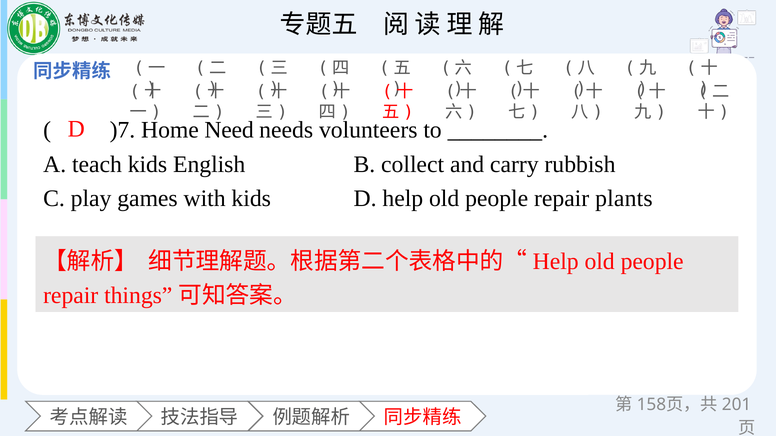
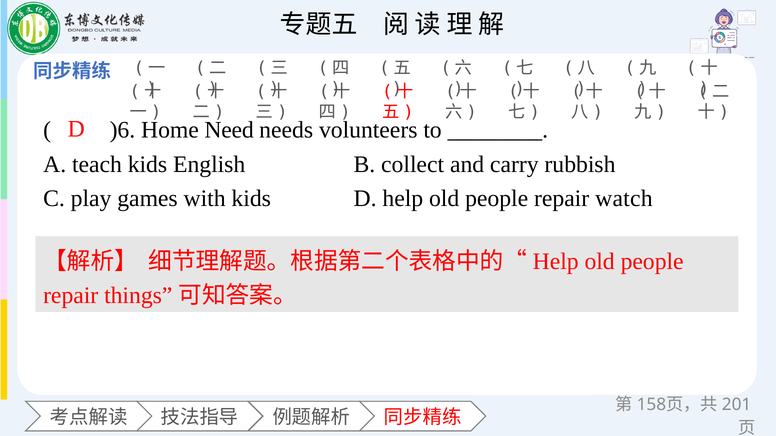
)7: )7 -> )6 (122, 130)
plants: plants -> watch (624, 199)
